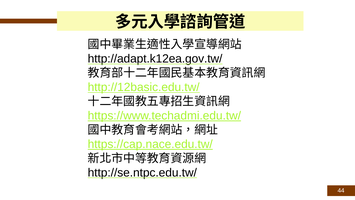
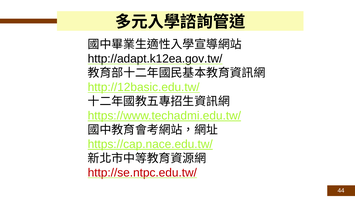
http://se.ntpc.edu.tw/ colour: black -> red (142, 172)
